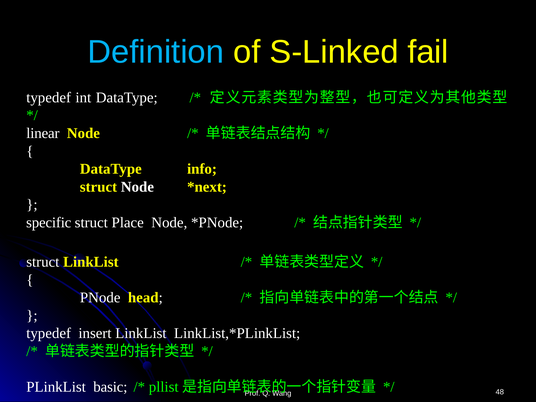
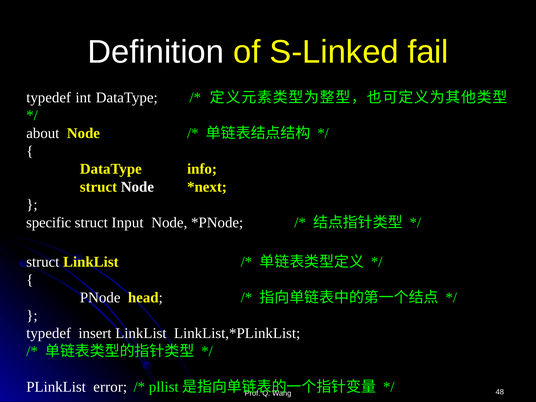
Definition colour: light blue -> white (156, 52)
linear: linear -> about (43, 133)
Place: Place -> Input (128, 223)
basic: basic -> error (110, 387)
